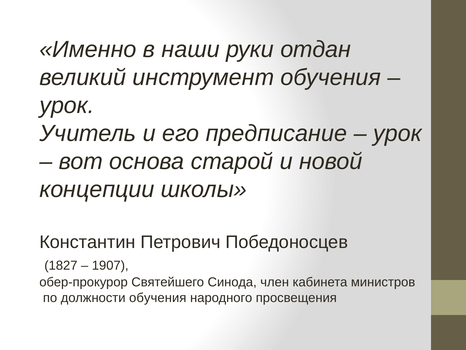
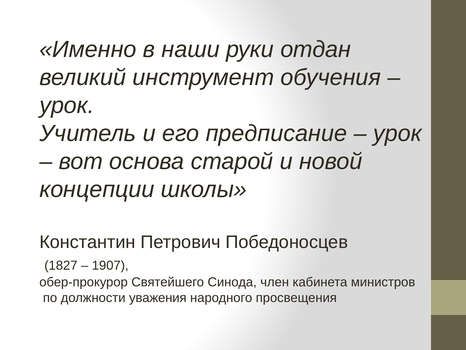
должности обучения: обучения -> уважения (158, 297)
